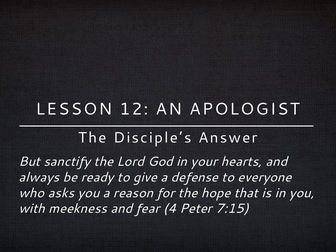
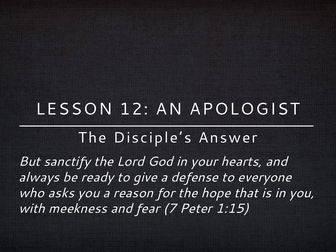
4: 4 -> 7 (170, 209)
7:15: 7:15 -> 1:15 (232, 209)
